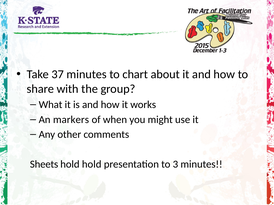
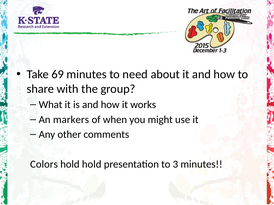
37: 37 -> 69 (58, 75)
chart: chart -> need (135, 75)
Sheets: Sheets -> Colors (44, 165)
